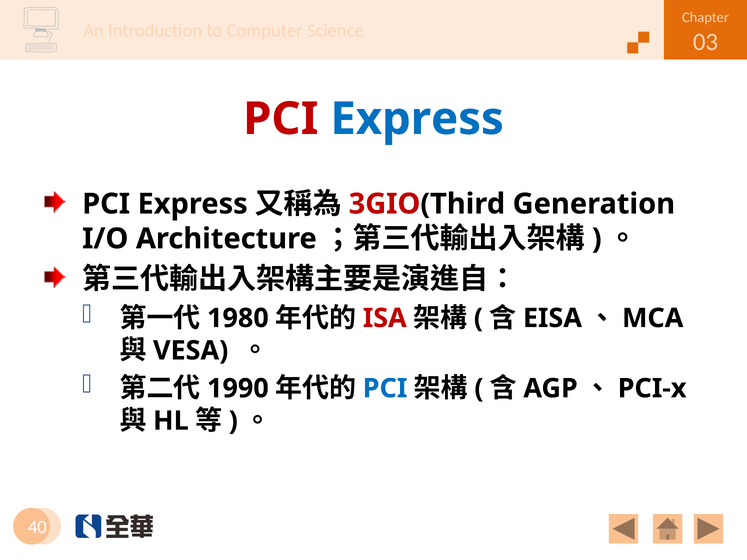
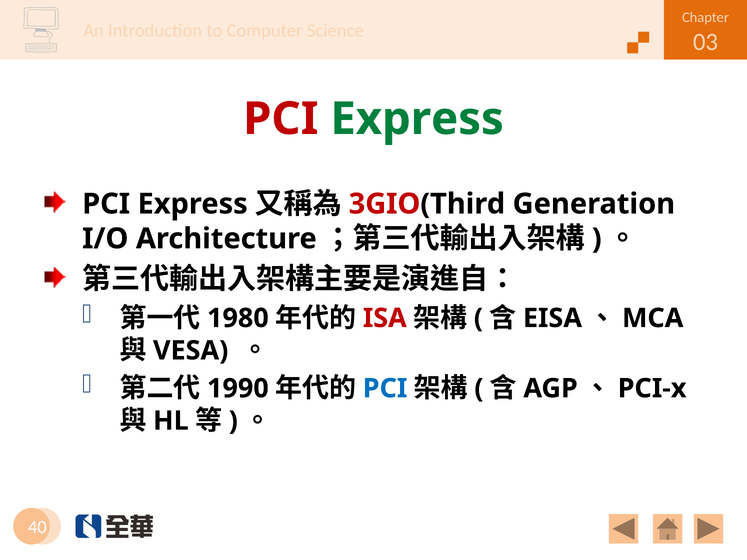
Express colour: blue -> green (417, 119)
